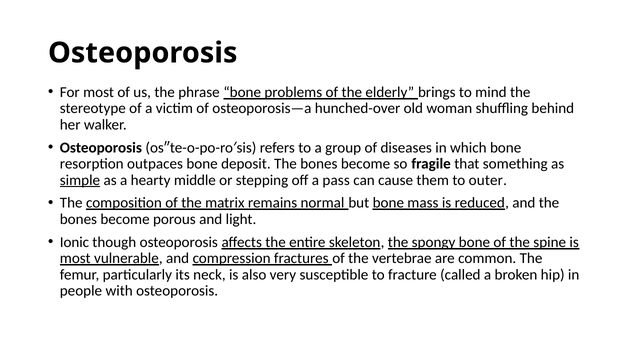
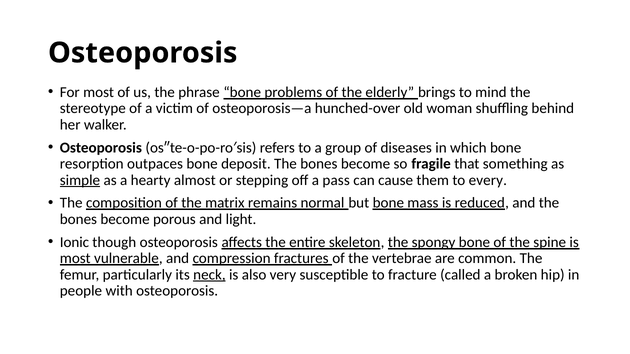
middle: middle -> almost (195, 180)
outer: outer -> every (488, 180)
neck underline: none -> present (209, 275)
